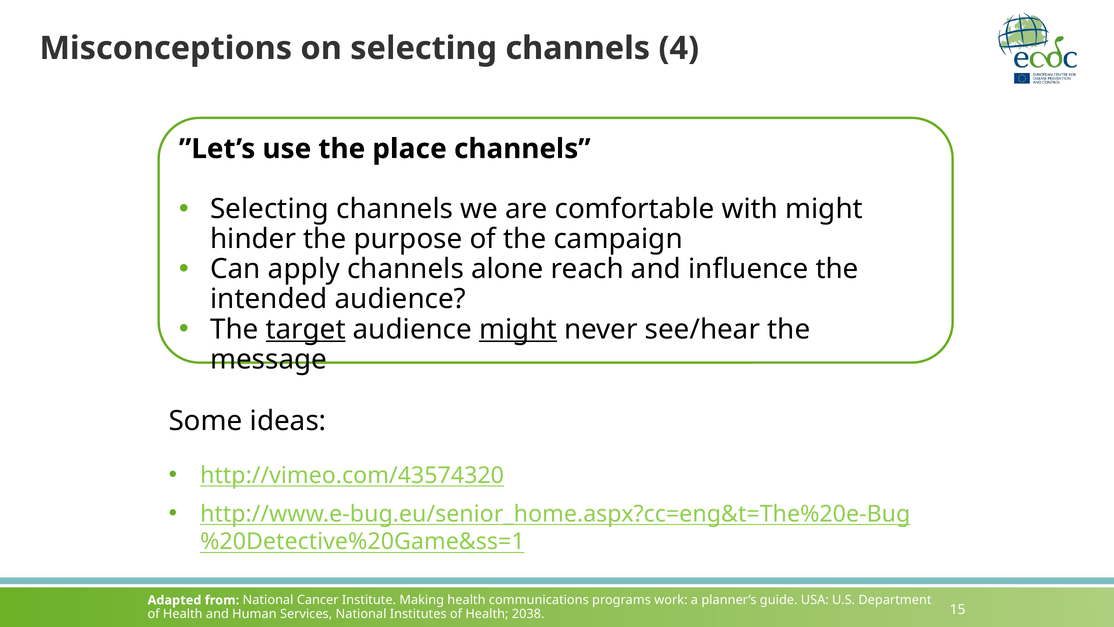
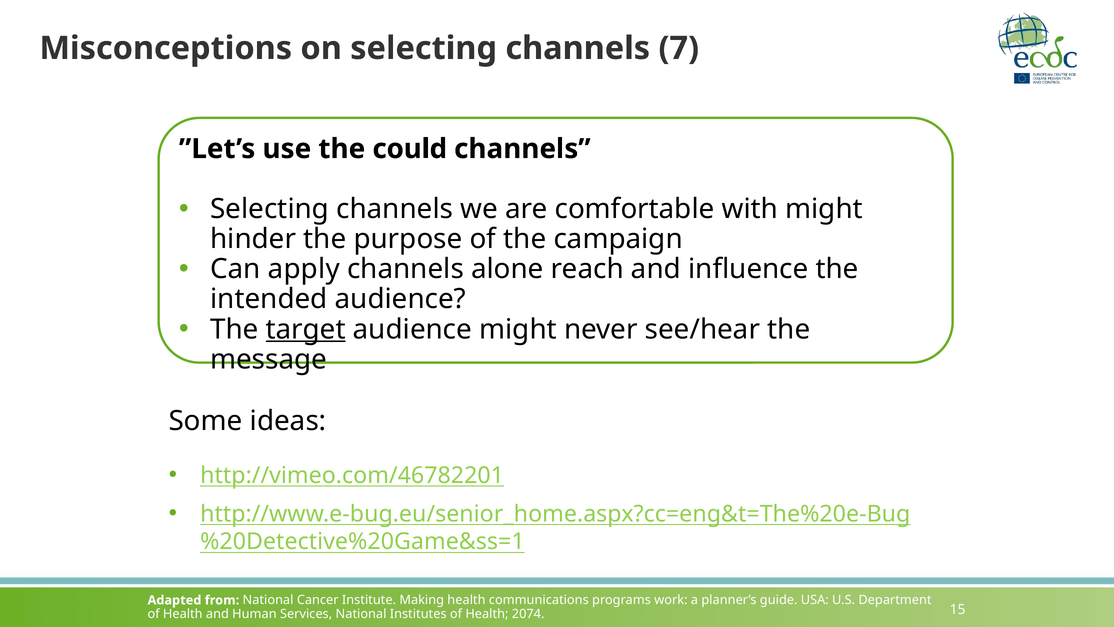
4: 4 -> 7 (679, 48)
place: place -> could (410, 149)
might underline: present -> none (518, 329)
http://vimeo.com/43574320: http://vimeo.com/43574320 -> http://vimeo.com/46782201 (352, 475)
2038: 2038 -> 2074 (528, 614)
